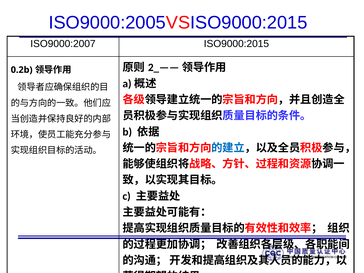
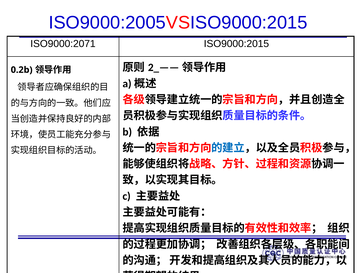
ISO9000:2007: ISO9000:2007 -> ISO9000:2071 (63, 44)
